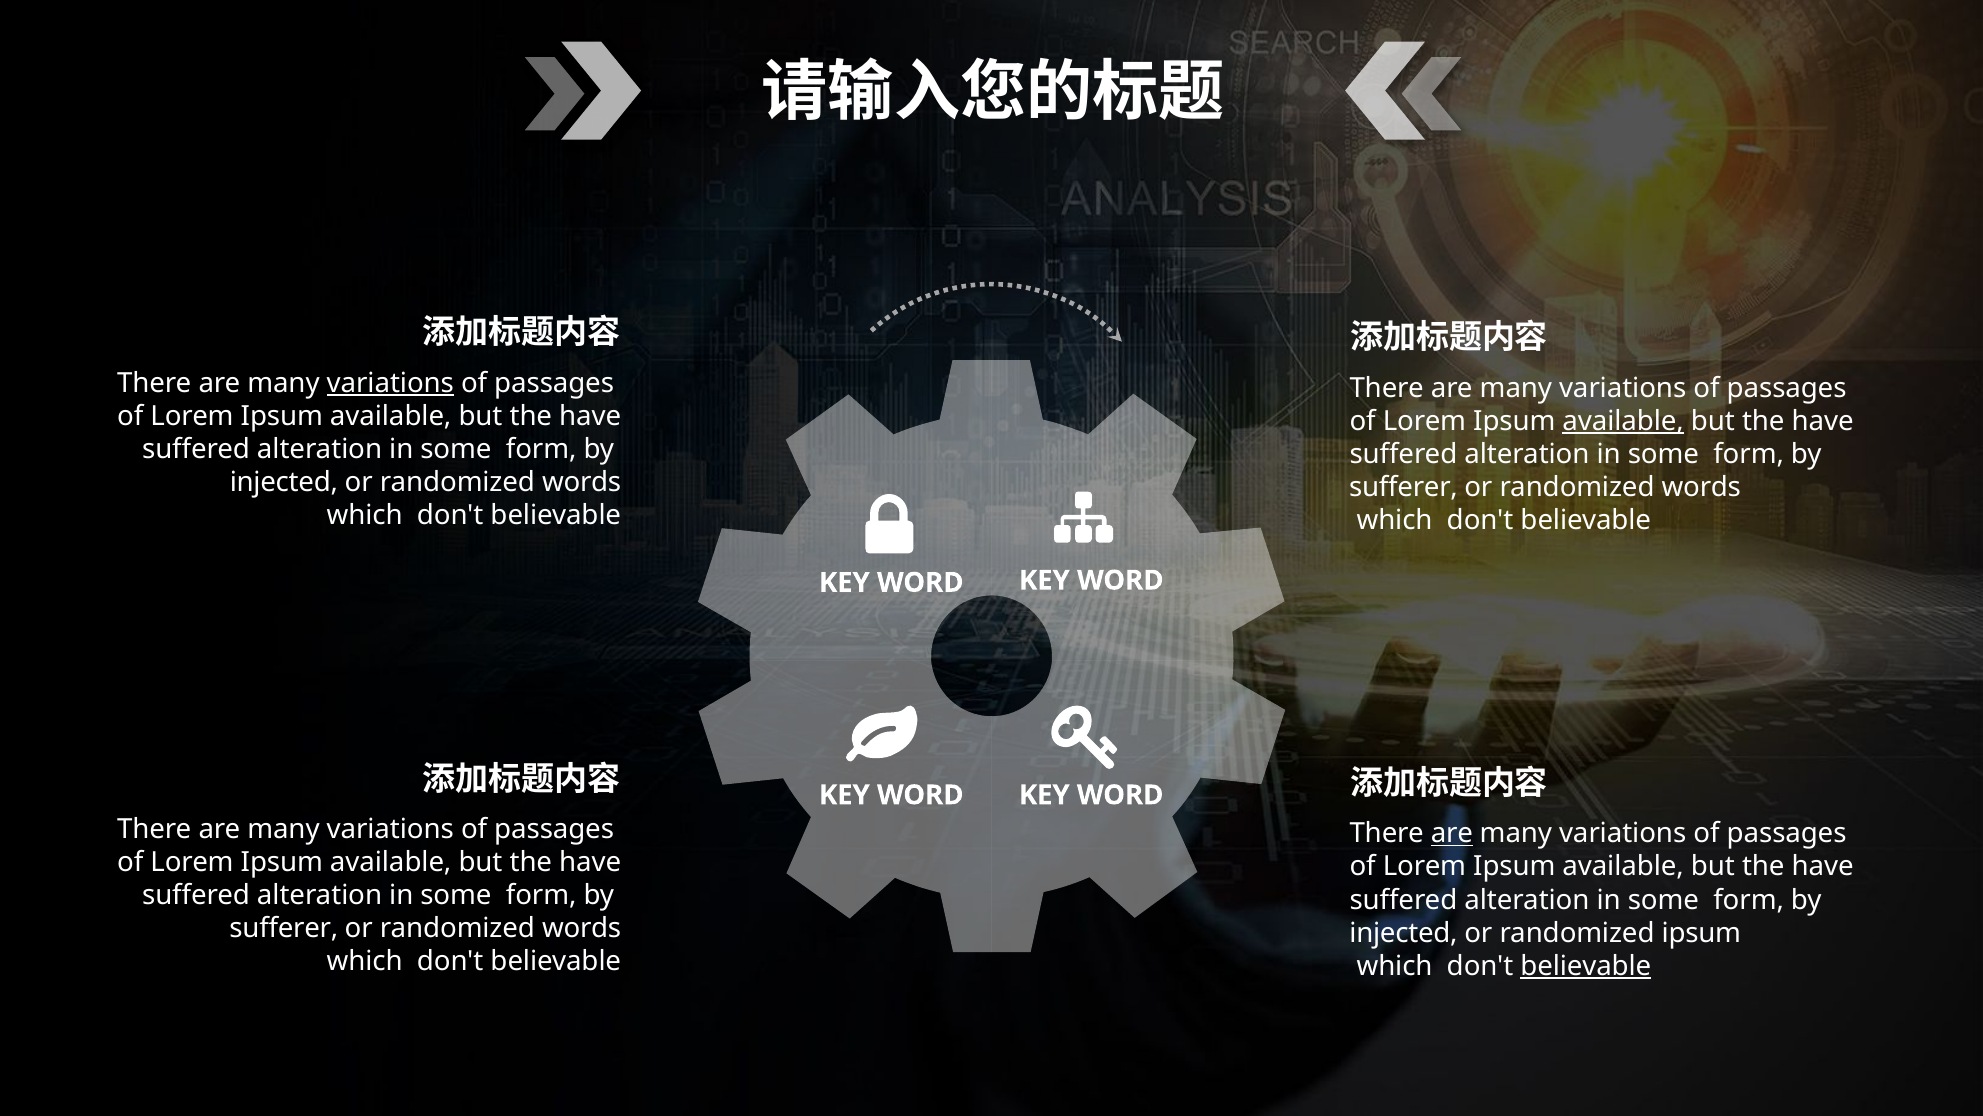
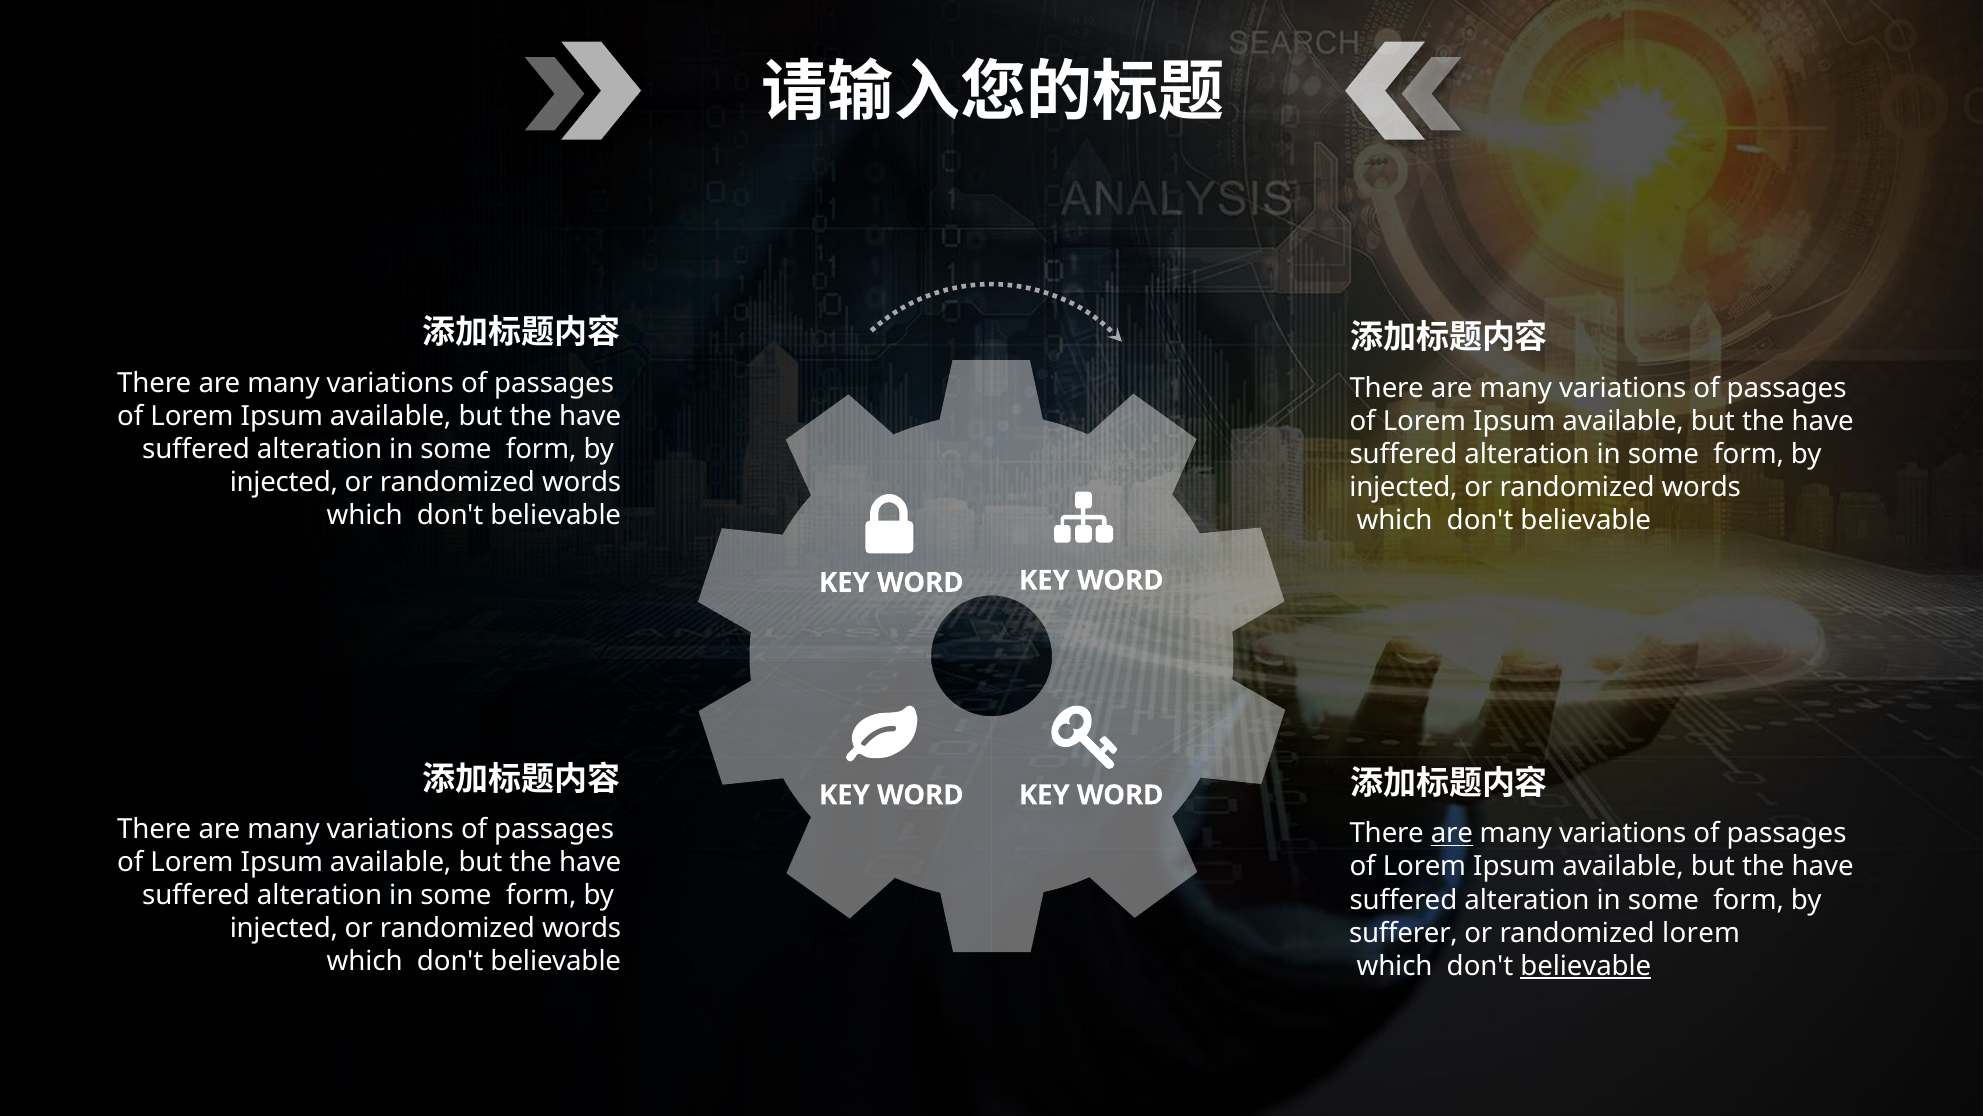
variations underline: present -> none (390, 383)
available underline: present -> none (1623, 421)
sufferer: sufferer -> injected (1404, 487)
sufferer: sufferer -> injected (284, 928)
injected: injected -> sufferer (1404, 933)
randomized ipsum: ipsum -> lorem (1701, 933)
